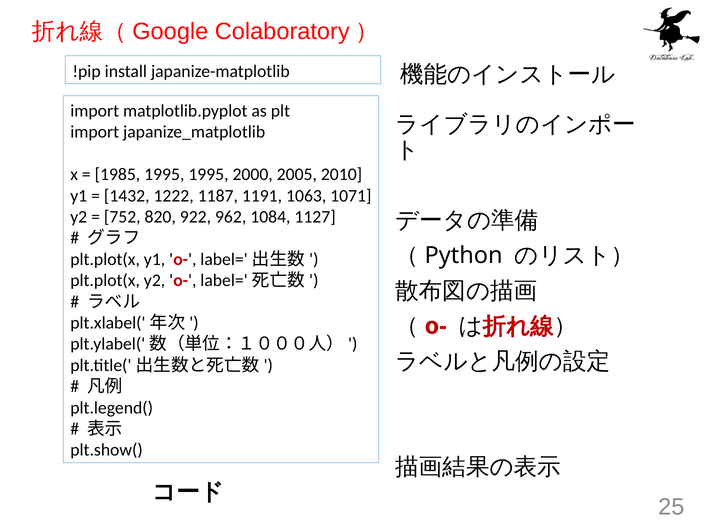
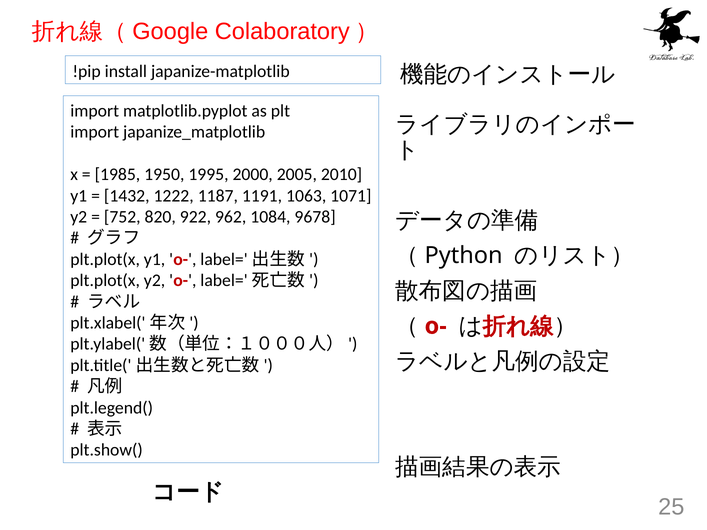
1985 1995: 1995 -> 1950 (164, 175)
1127: 1127 -> 9678 (315, 217)
